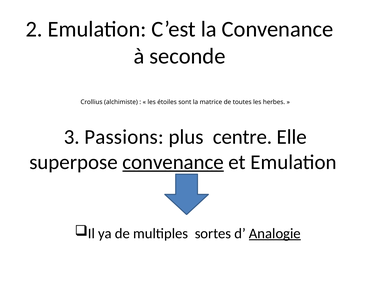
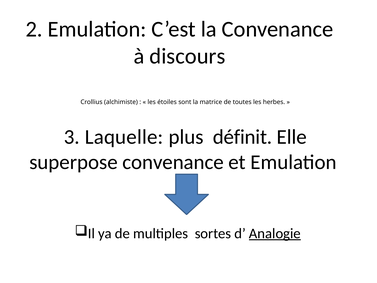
seconde: seconde -> discours (187, 56)
Passions: Passions -> Laquelle (124, 137)
centre: centre -> définit (243, 137)
convenance underline: present -> none (173, 162)
